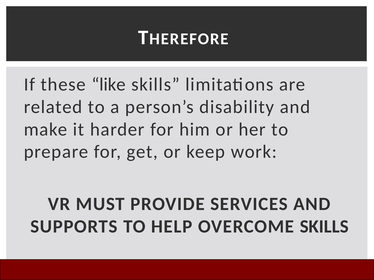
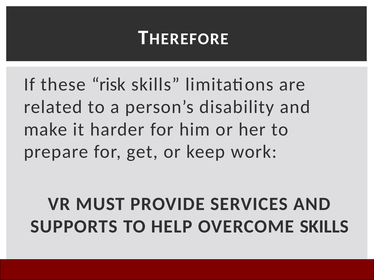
like: like -> risk (109, 85)
